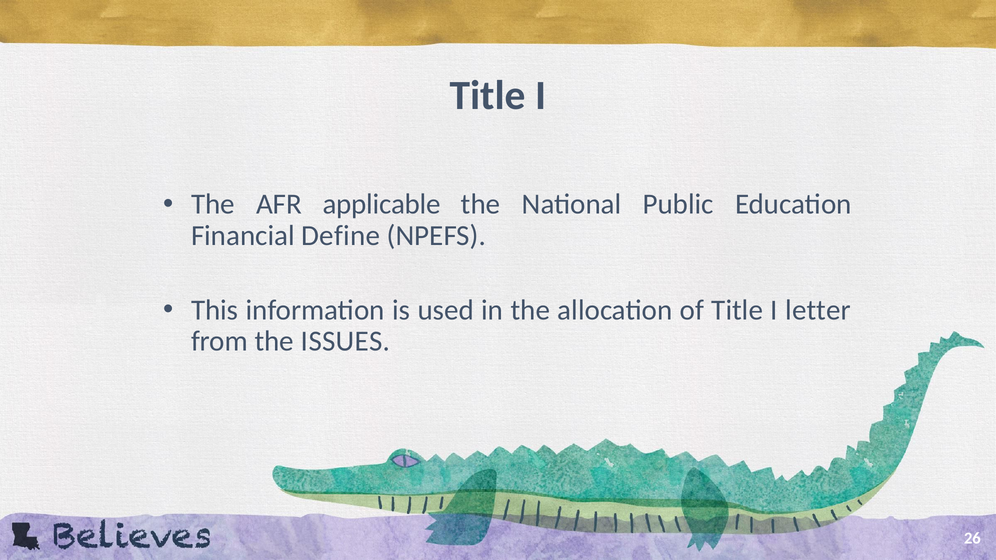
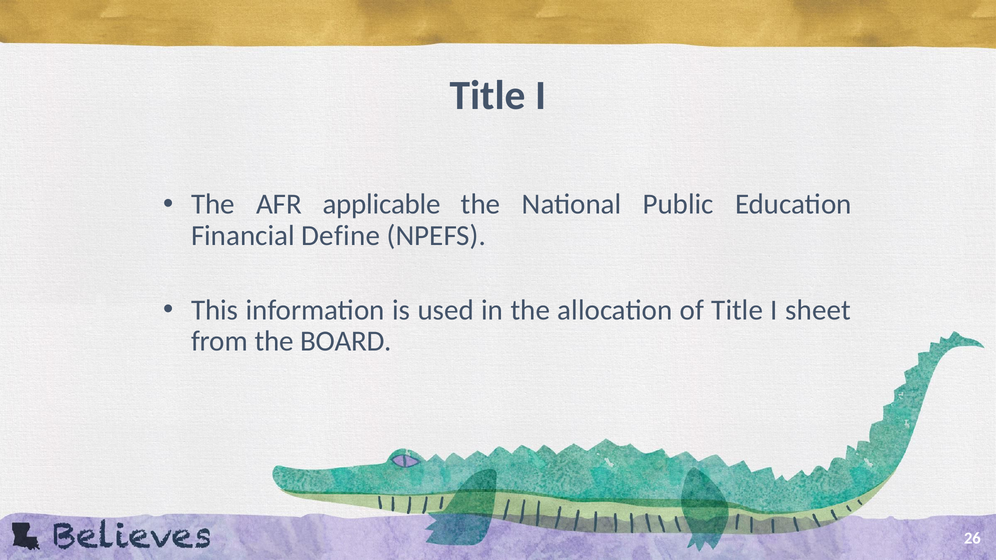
letter: letter -> sheet (818, 310)
ISSUES: ISSUES -> BOARD (346, 341)
